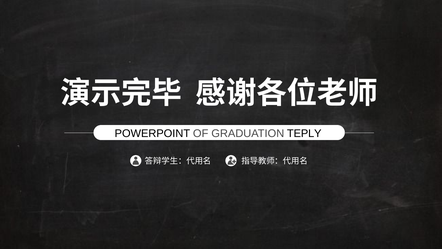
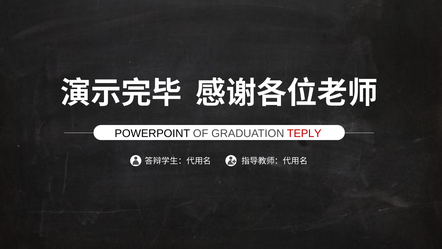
TEPLY colour: black -> red (304, 133)
